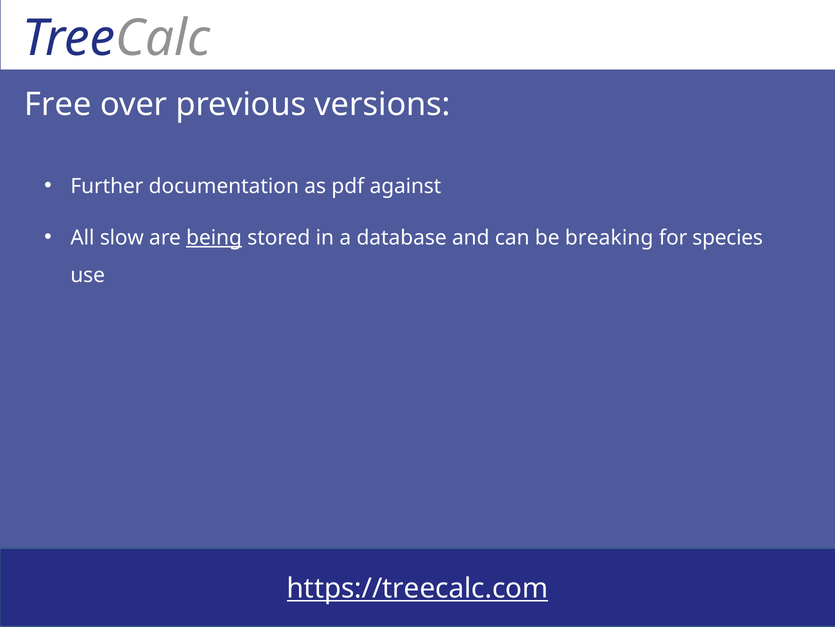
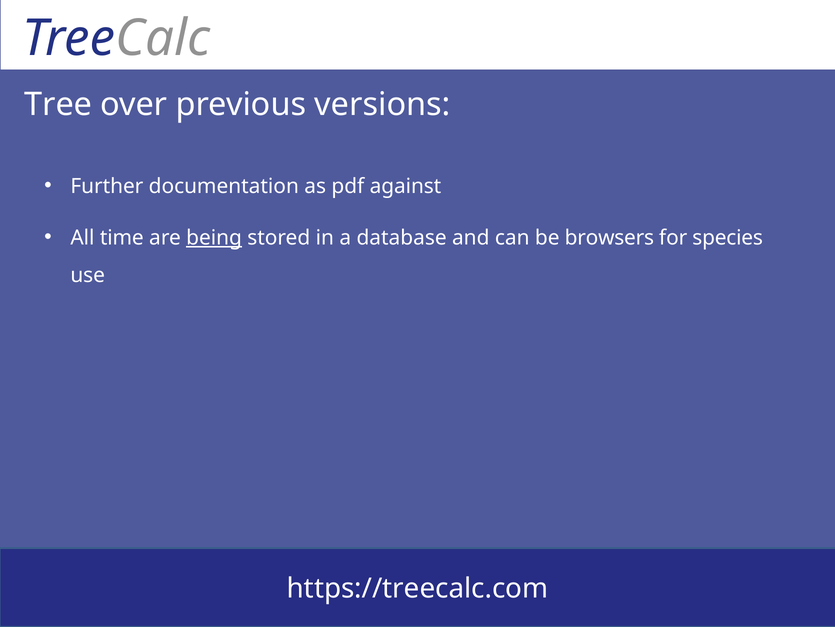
Free: Free -> Tree (58, 104)
slow: slow -> time (122, 237)
breaking: breaking -> browsers (609, 237)
https://treecalc.com underline: present -> none (418, 588)
